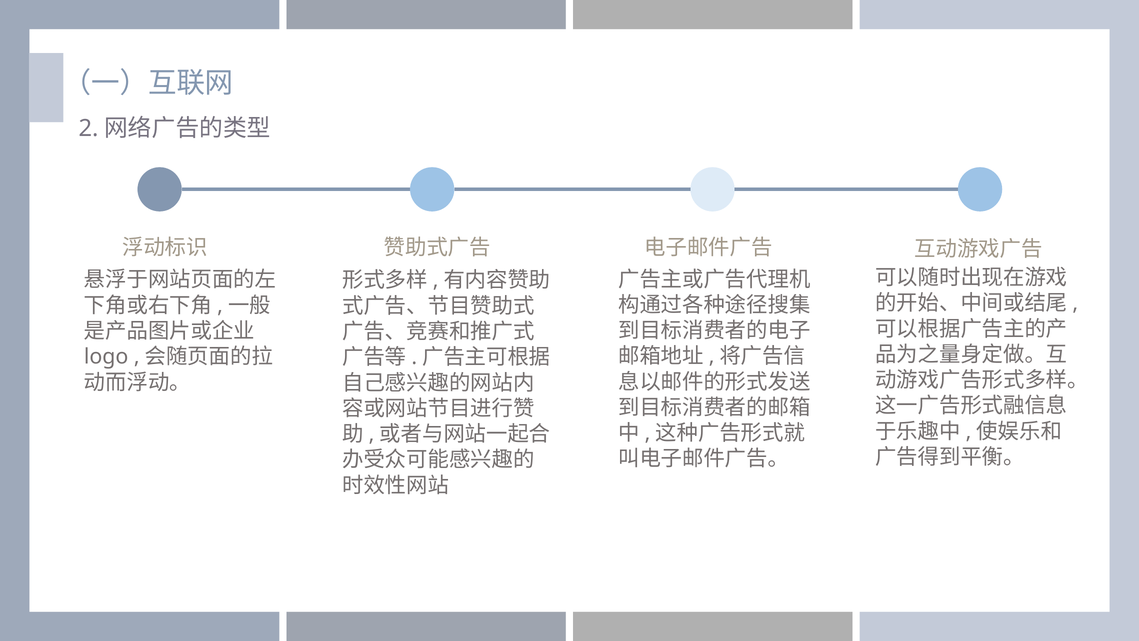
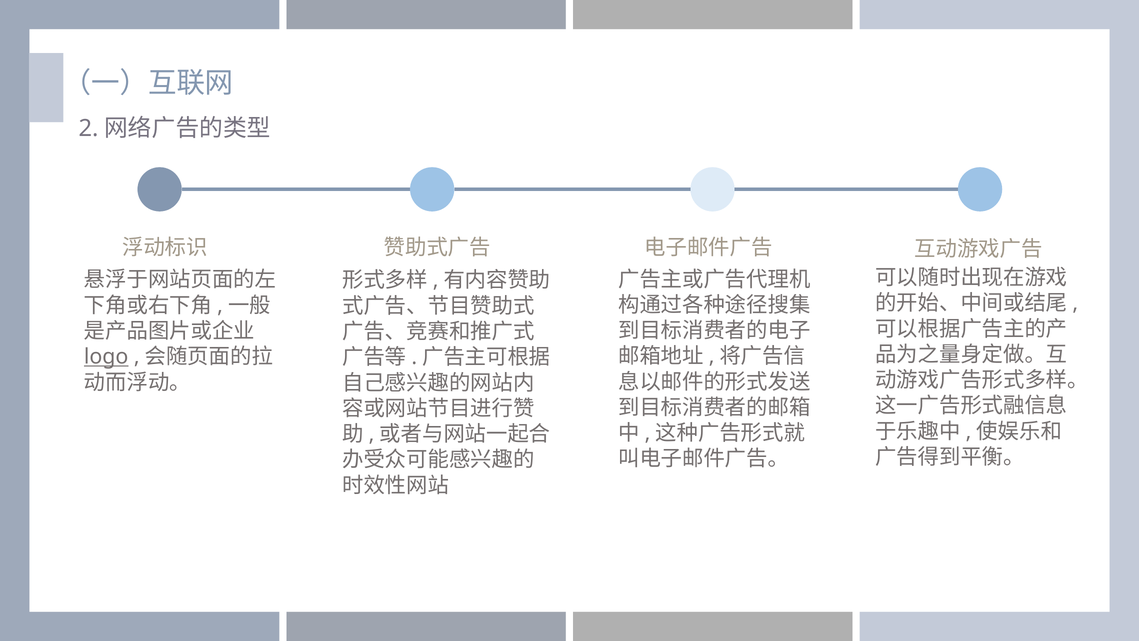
logo underline: none -> present (106, 357)
